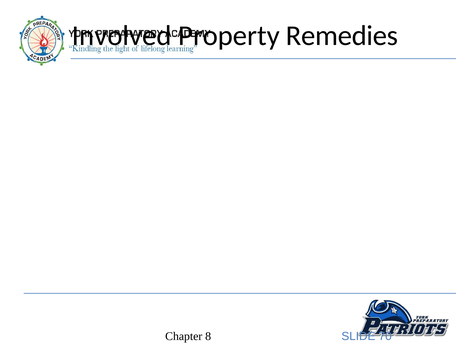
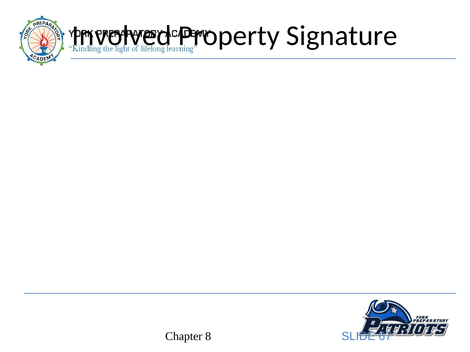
Remedies: Remedies -> Signature (342, 36)
70: 70 -> 67 (385, 337)
